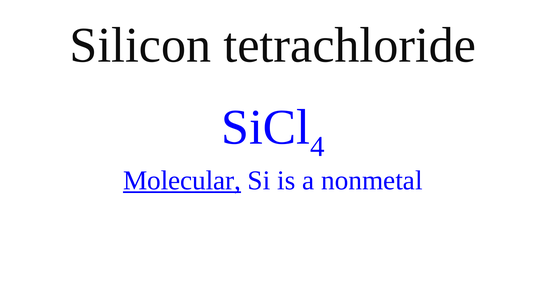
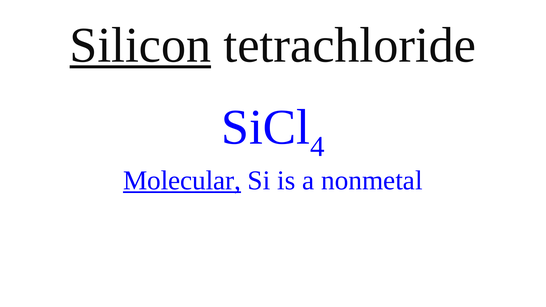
Silicon underline: none -> present (140, 45)
